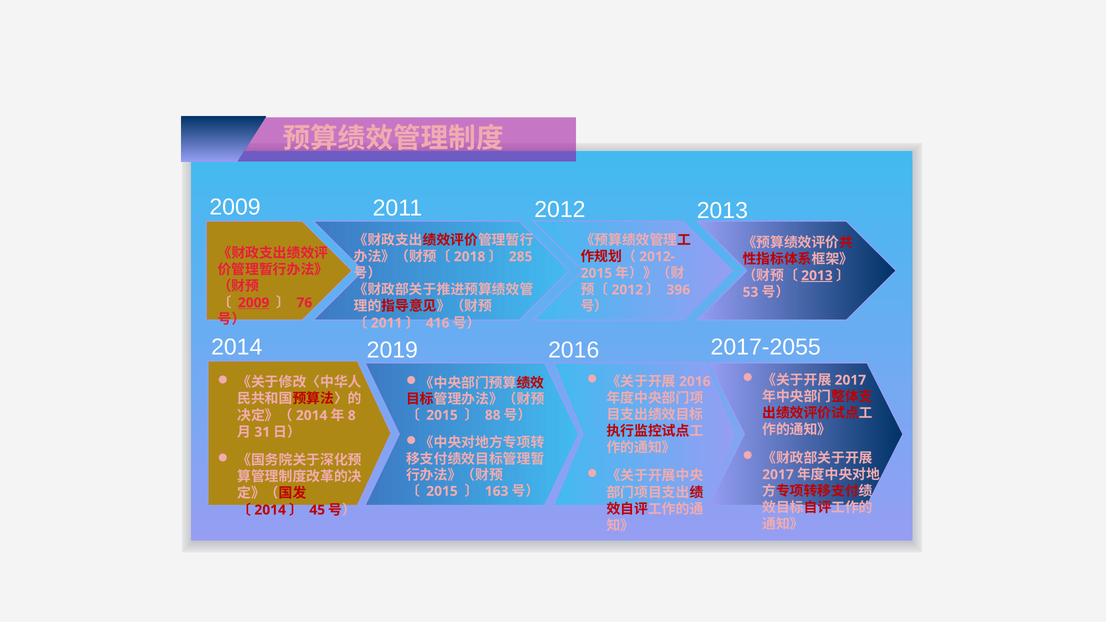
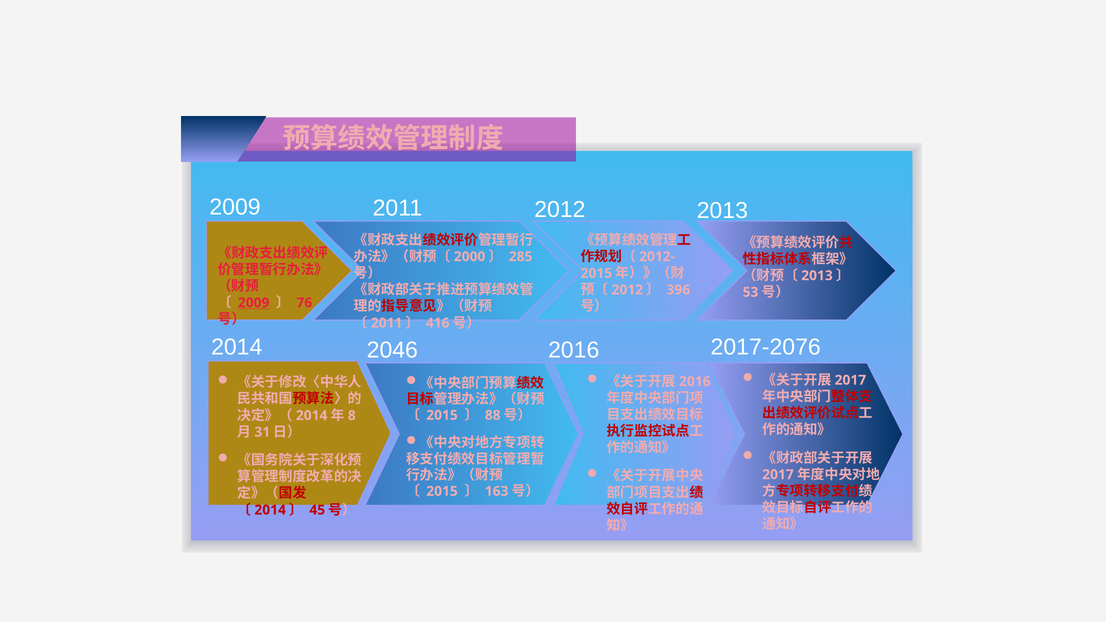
2018: 2018 -> 2000 (470, 257)
2013 underline: present -> none (817, 276)
2017-2055: 2017-2055 -> 2017-2076 (766, 347)
2019: 2019 -> 2046 (392, 350)
